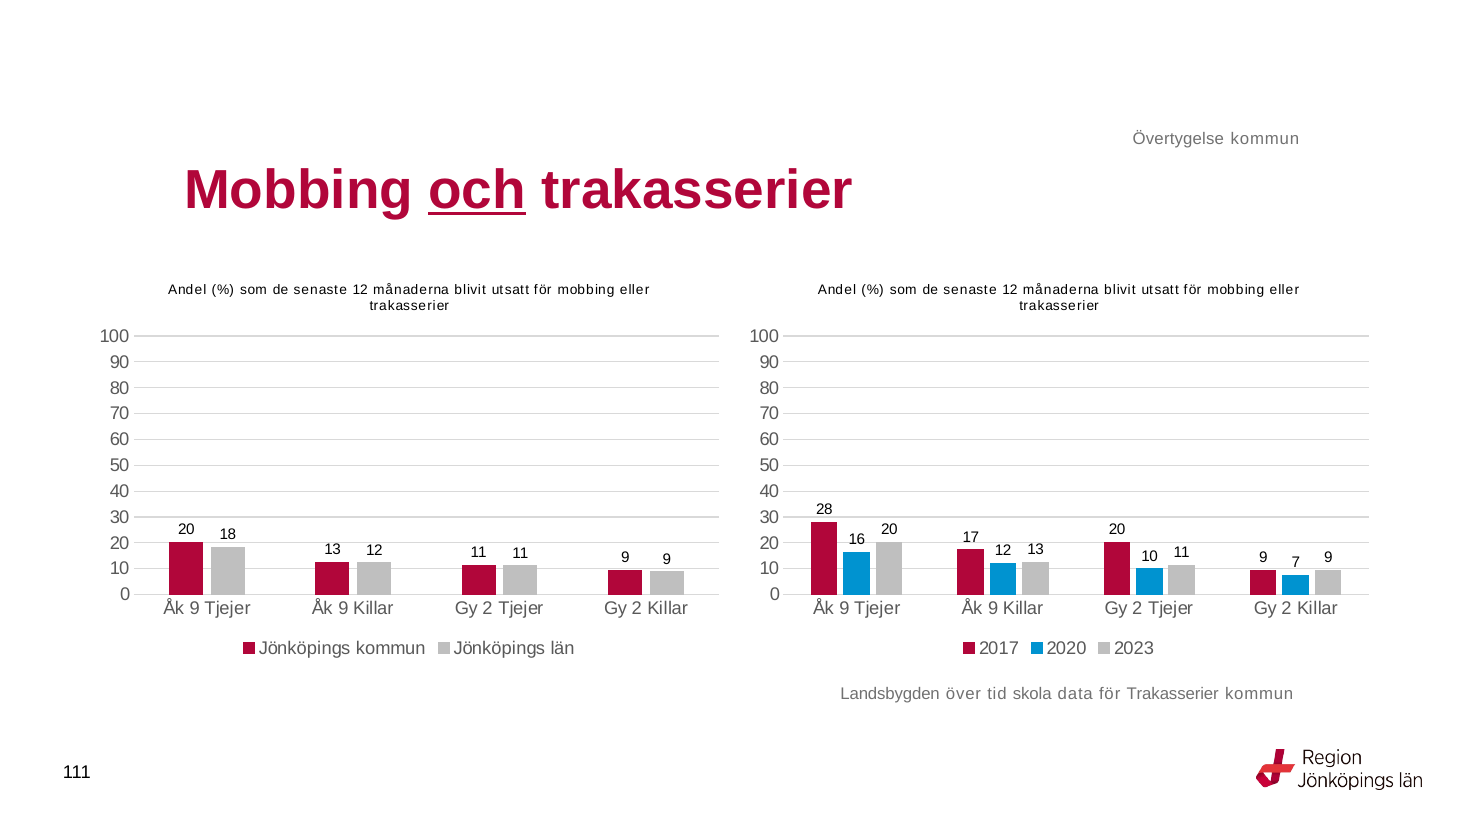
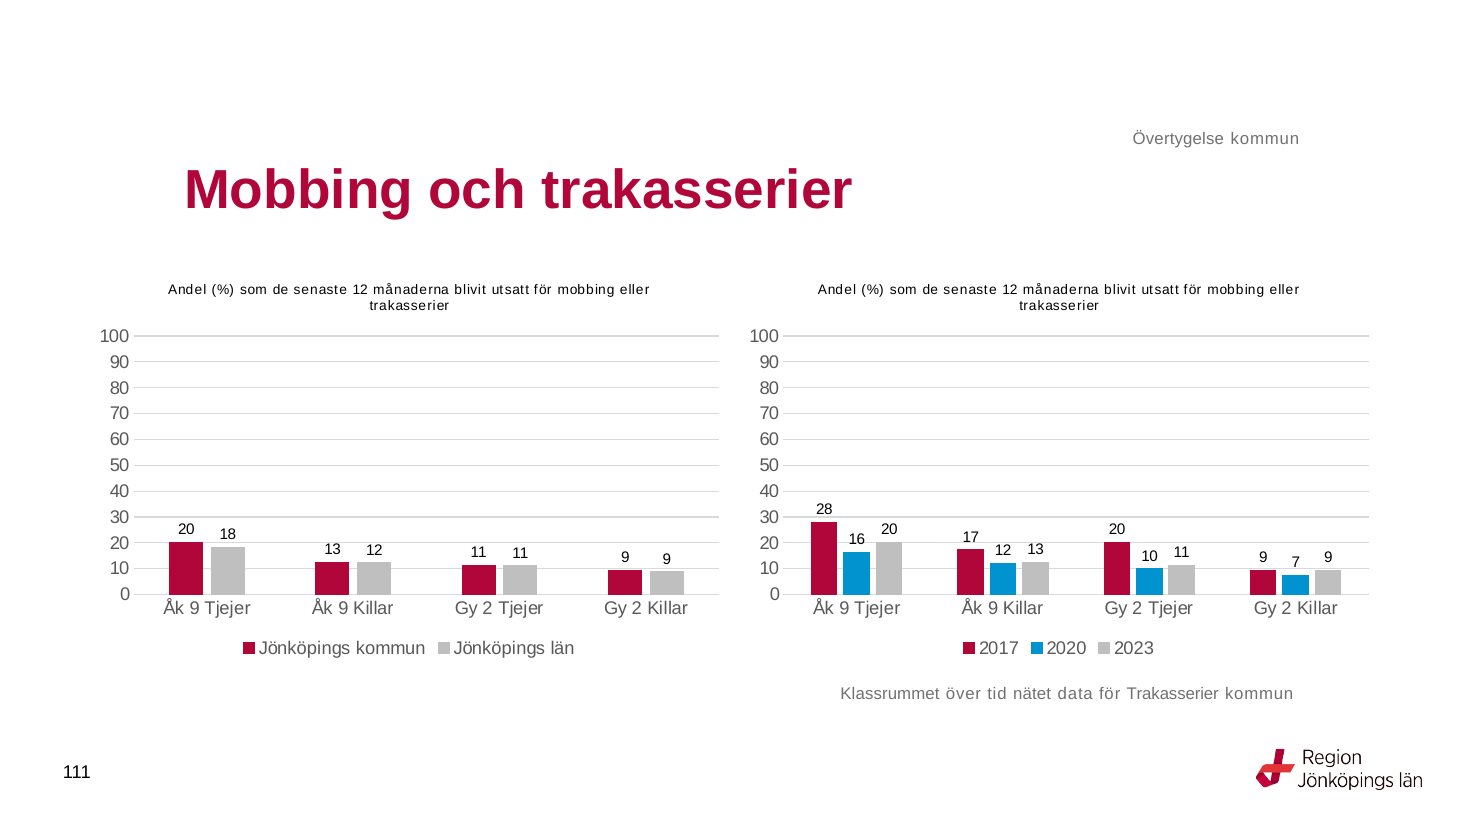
och underline: present -> none (477, 190)
Landsbygden: Landsbygden -> Klassrummet (890, 694)
skola: skola -> nätet (1032, 694)
